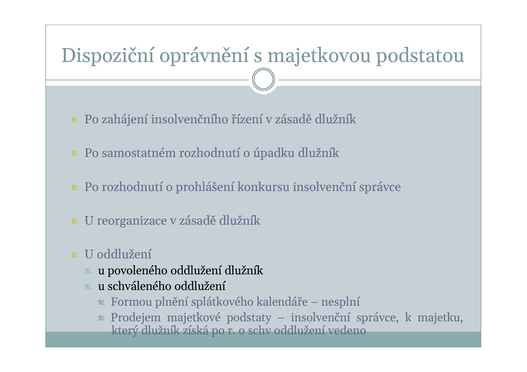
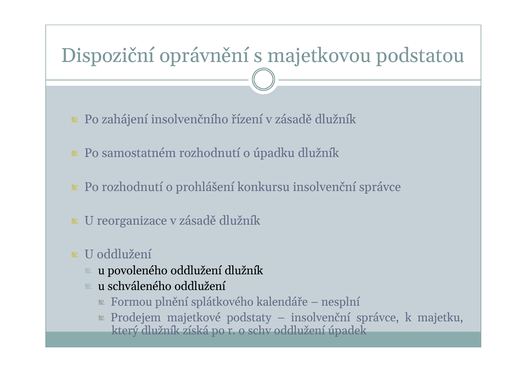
vedeno: vedeno -> úpadek (347, 331)
